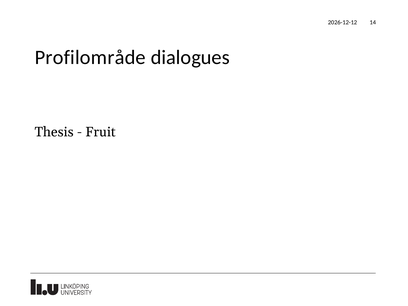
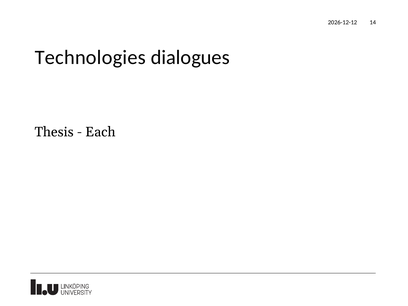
Profilområde: Profilområde -> Technologies (90, 57)
Fruit: Fruit -> Each (100, 132)
